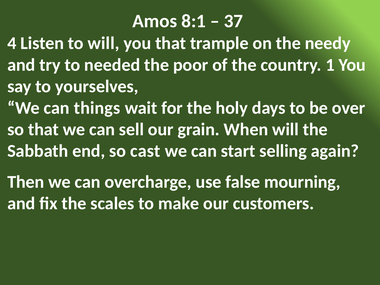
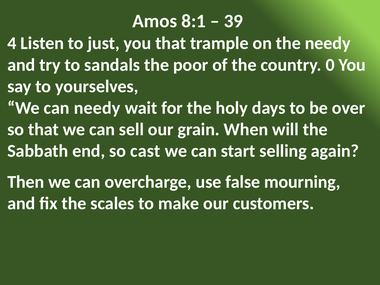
37: 37 -> 39 (233, 21)
to will: will -> just (104, 43)
needed: needed -> sandals (112, 65)
1: 1 -> 0 (330, 65)
can things: things -> needy (97, 108)
